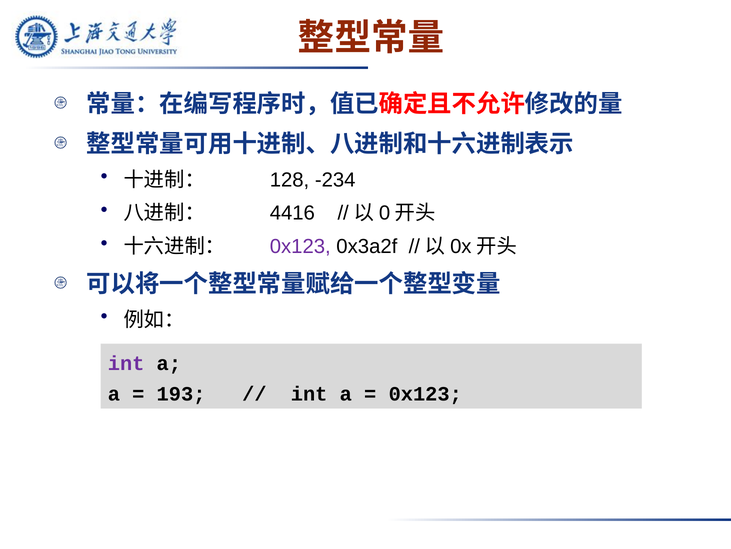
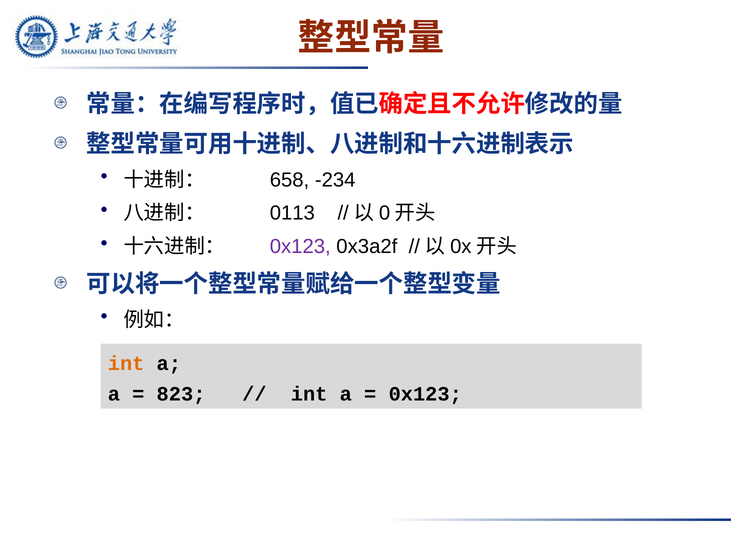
128: 128 -> 658 (289, 180)
4416: 4416 -> 0113 (292, 213)
int colour: purple -> orange (126, 363)
193: 193 -> 823 (181, 394)
